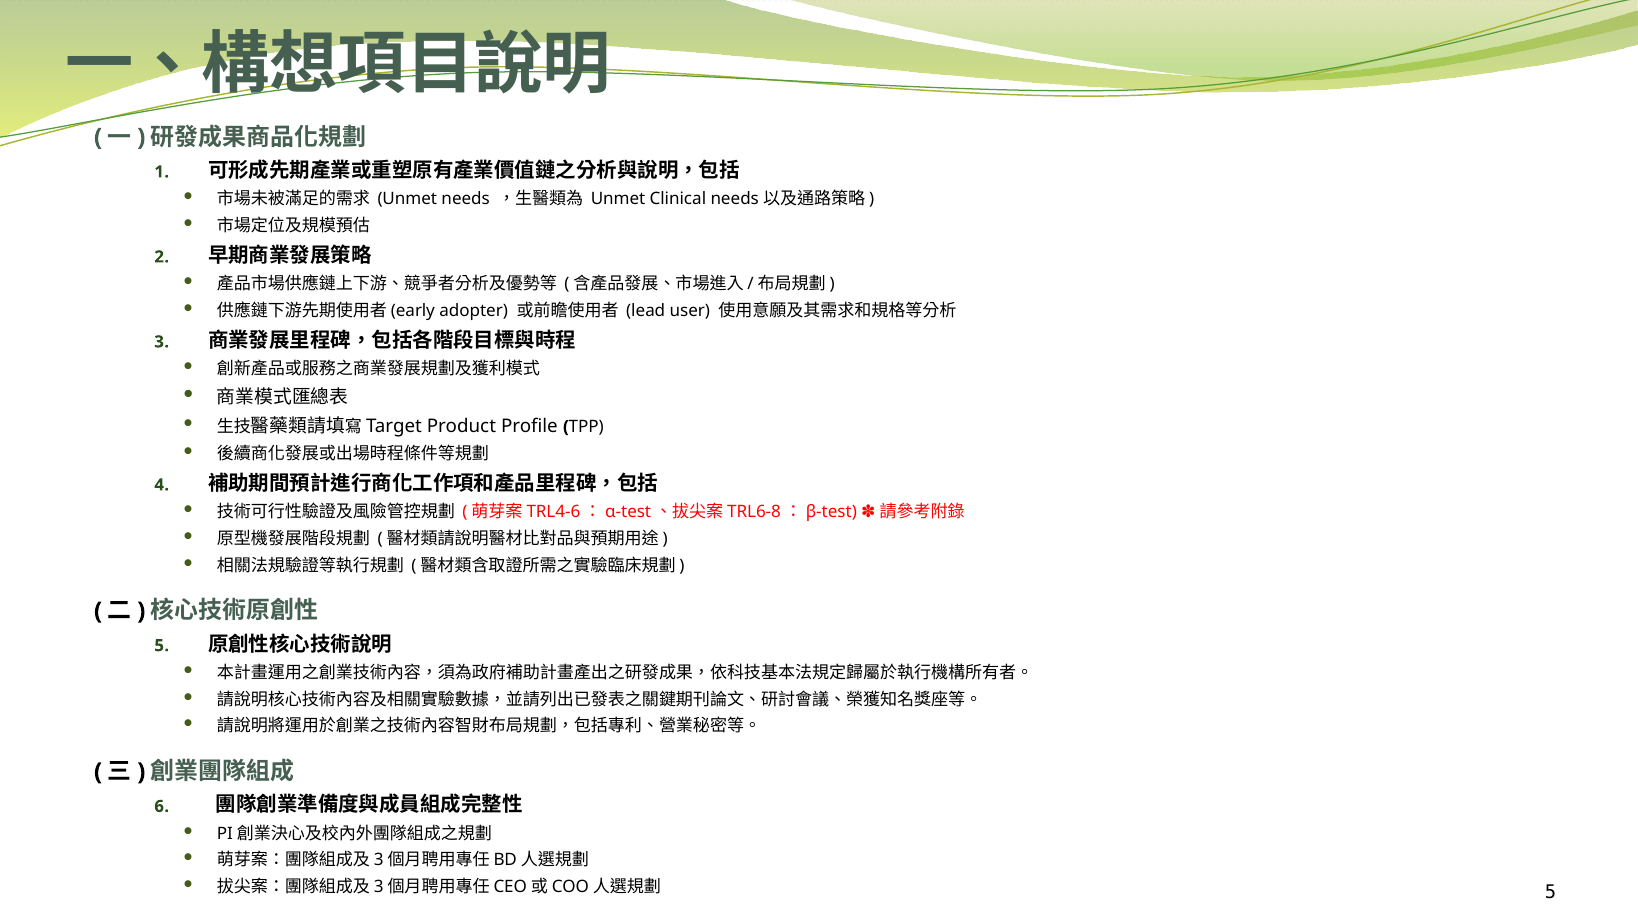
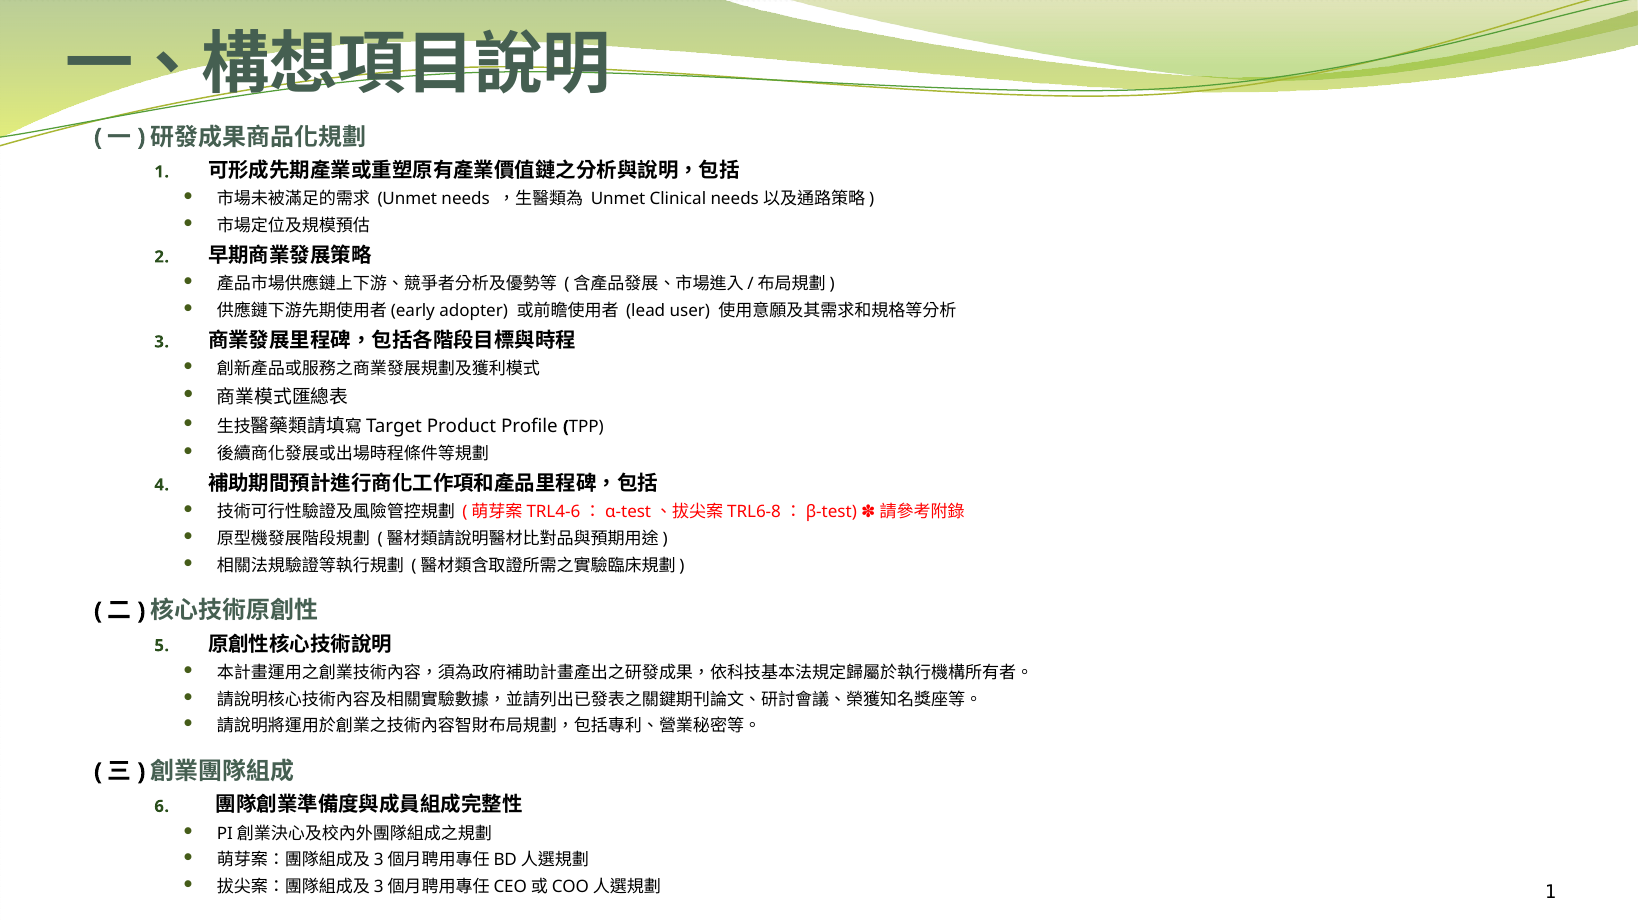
5: 5 -> 1 (1550, 893)
